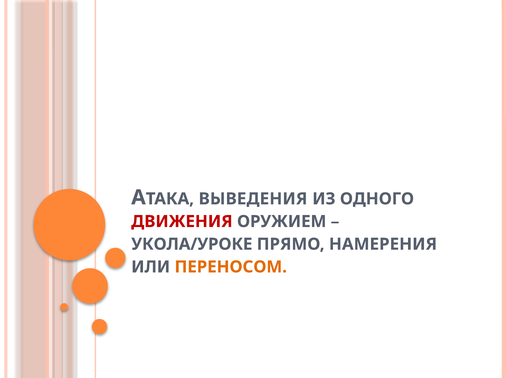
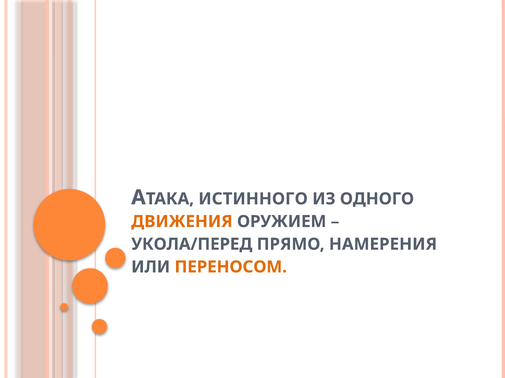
ВЫВЕДЕНИЯ: ВЫВЕДЕНИЯ -> ИСТИННОГО (253, 199)
ДВИЖЕНИЯ colour: red -> orange (182, 222)
УКОЛА/УРОКЕ: УКОЛА/УРОКЕ -> УКОЛА/ПЕРЕД (192, 245)
